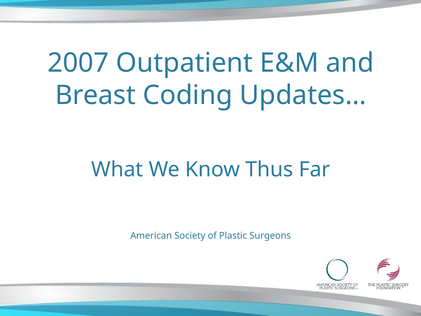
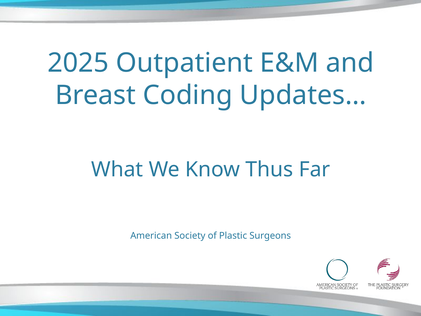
2007: 2007 -> 2025 (78, 63)
